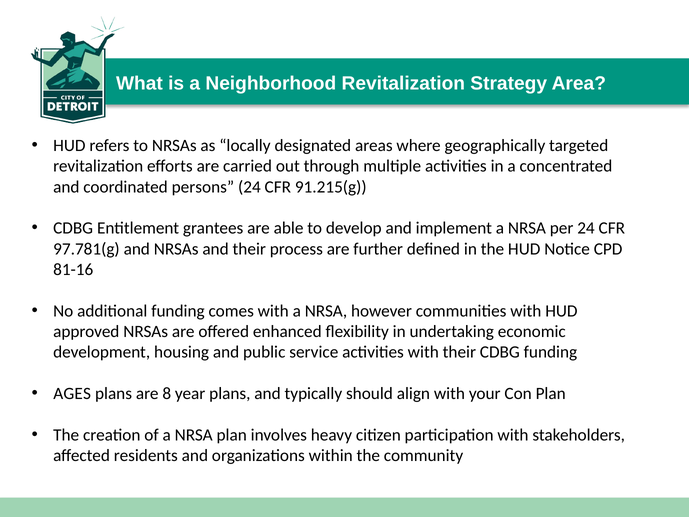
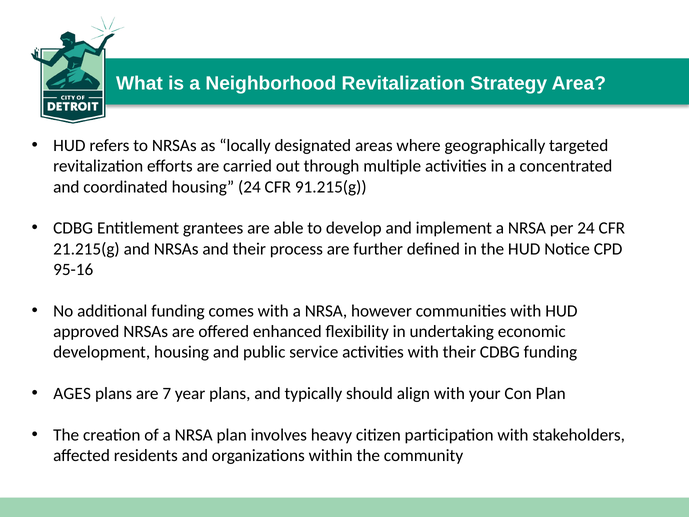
coordinated persons: persons -> housing (203, 187)
97.781(g: 97.781(g -> 21.215(g (86, 249)
81-16: 81-16 -> 95-16 (73, 269)
8: 8 -> 7 (167, 393)
